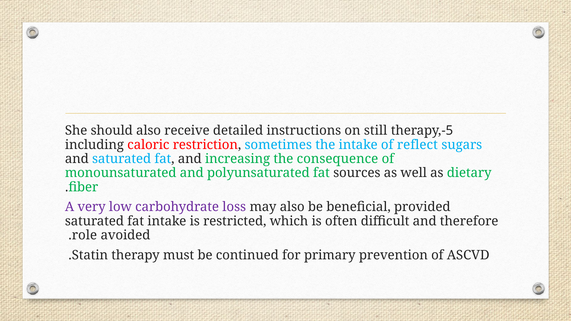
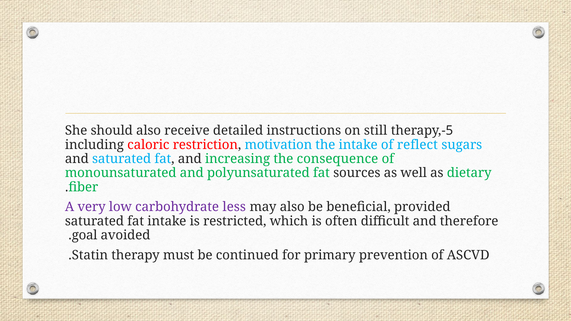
sometimes: sometimes -> motivation (278, 145)
loss: loss -> less (234, 207)
role: role -> goal (85, 235)
